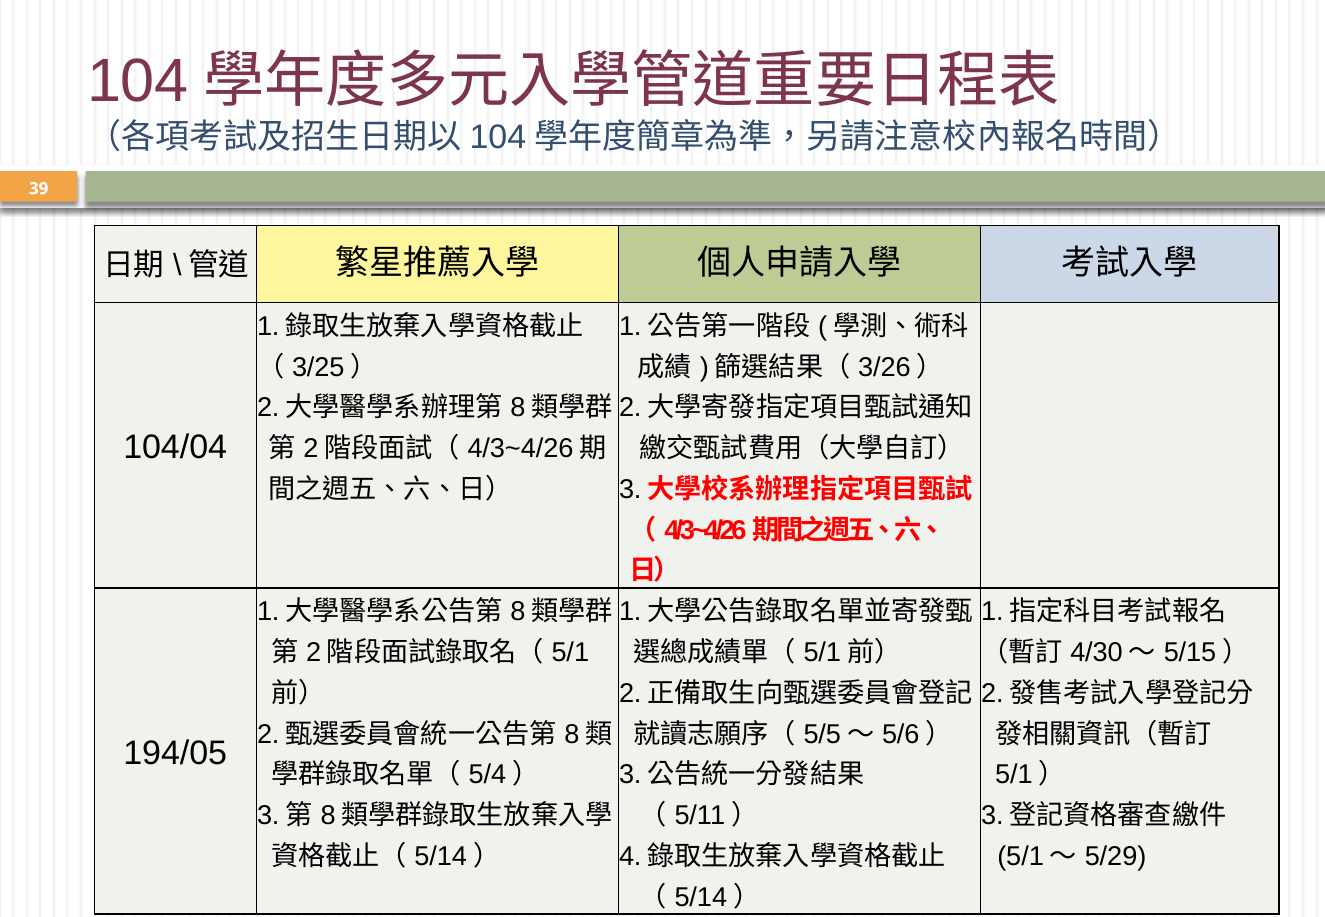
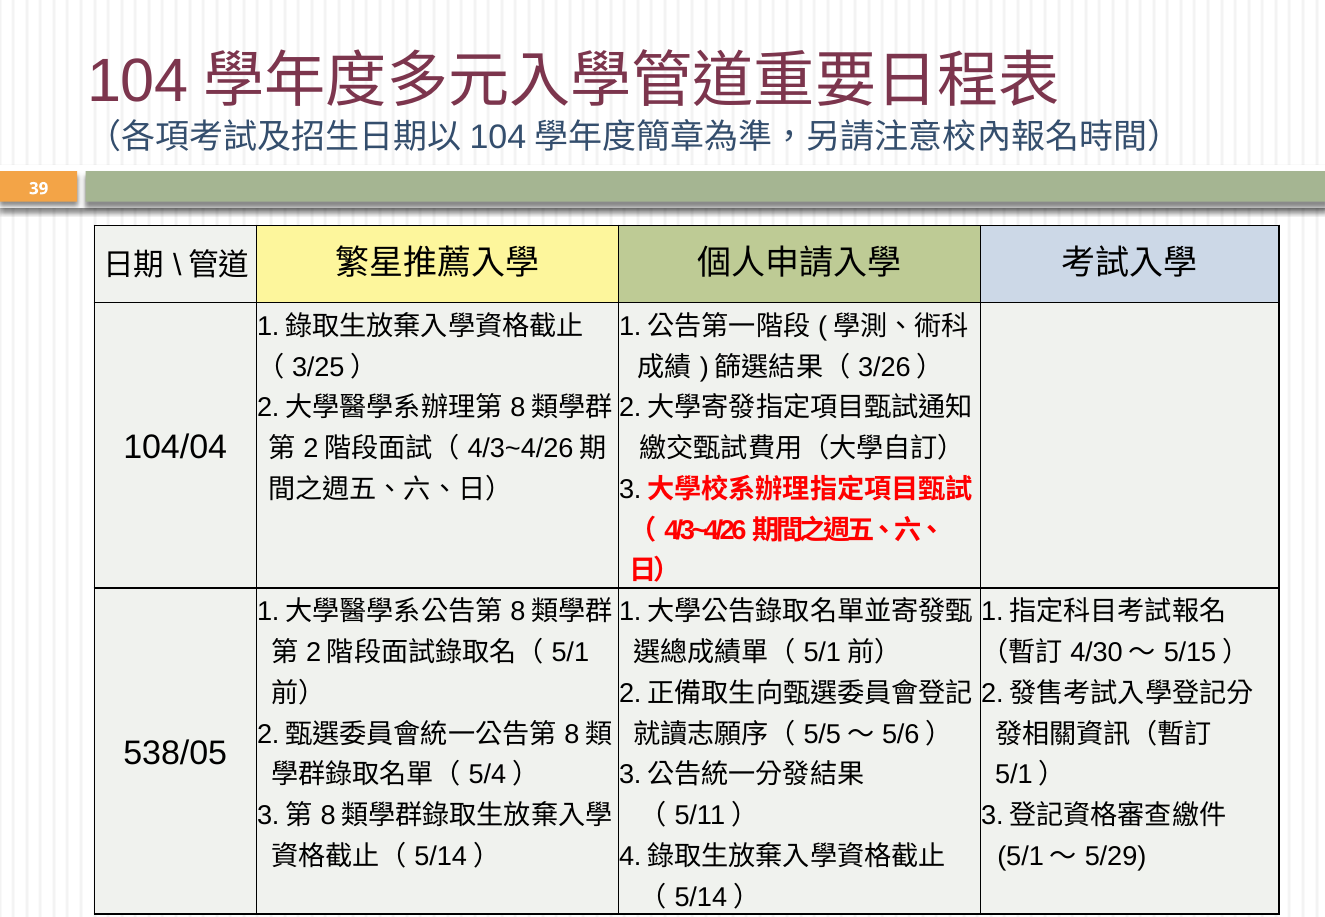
194/05: 194/05 -> 538/05 (175, 753)
